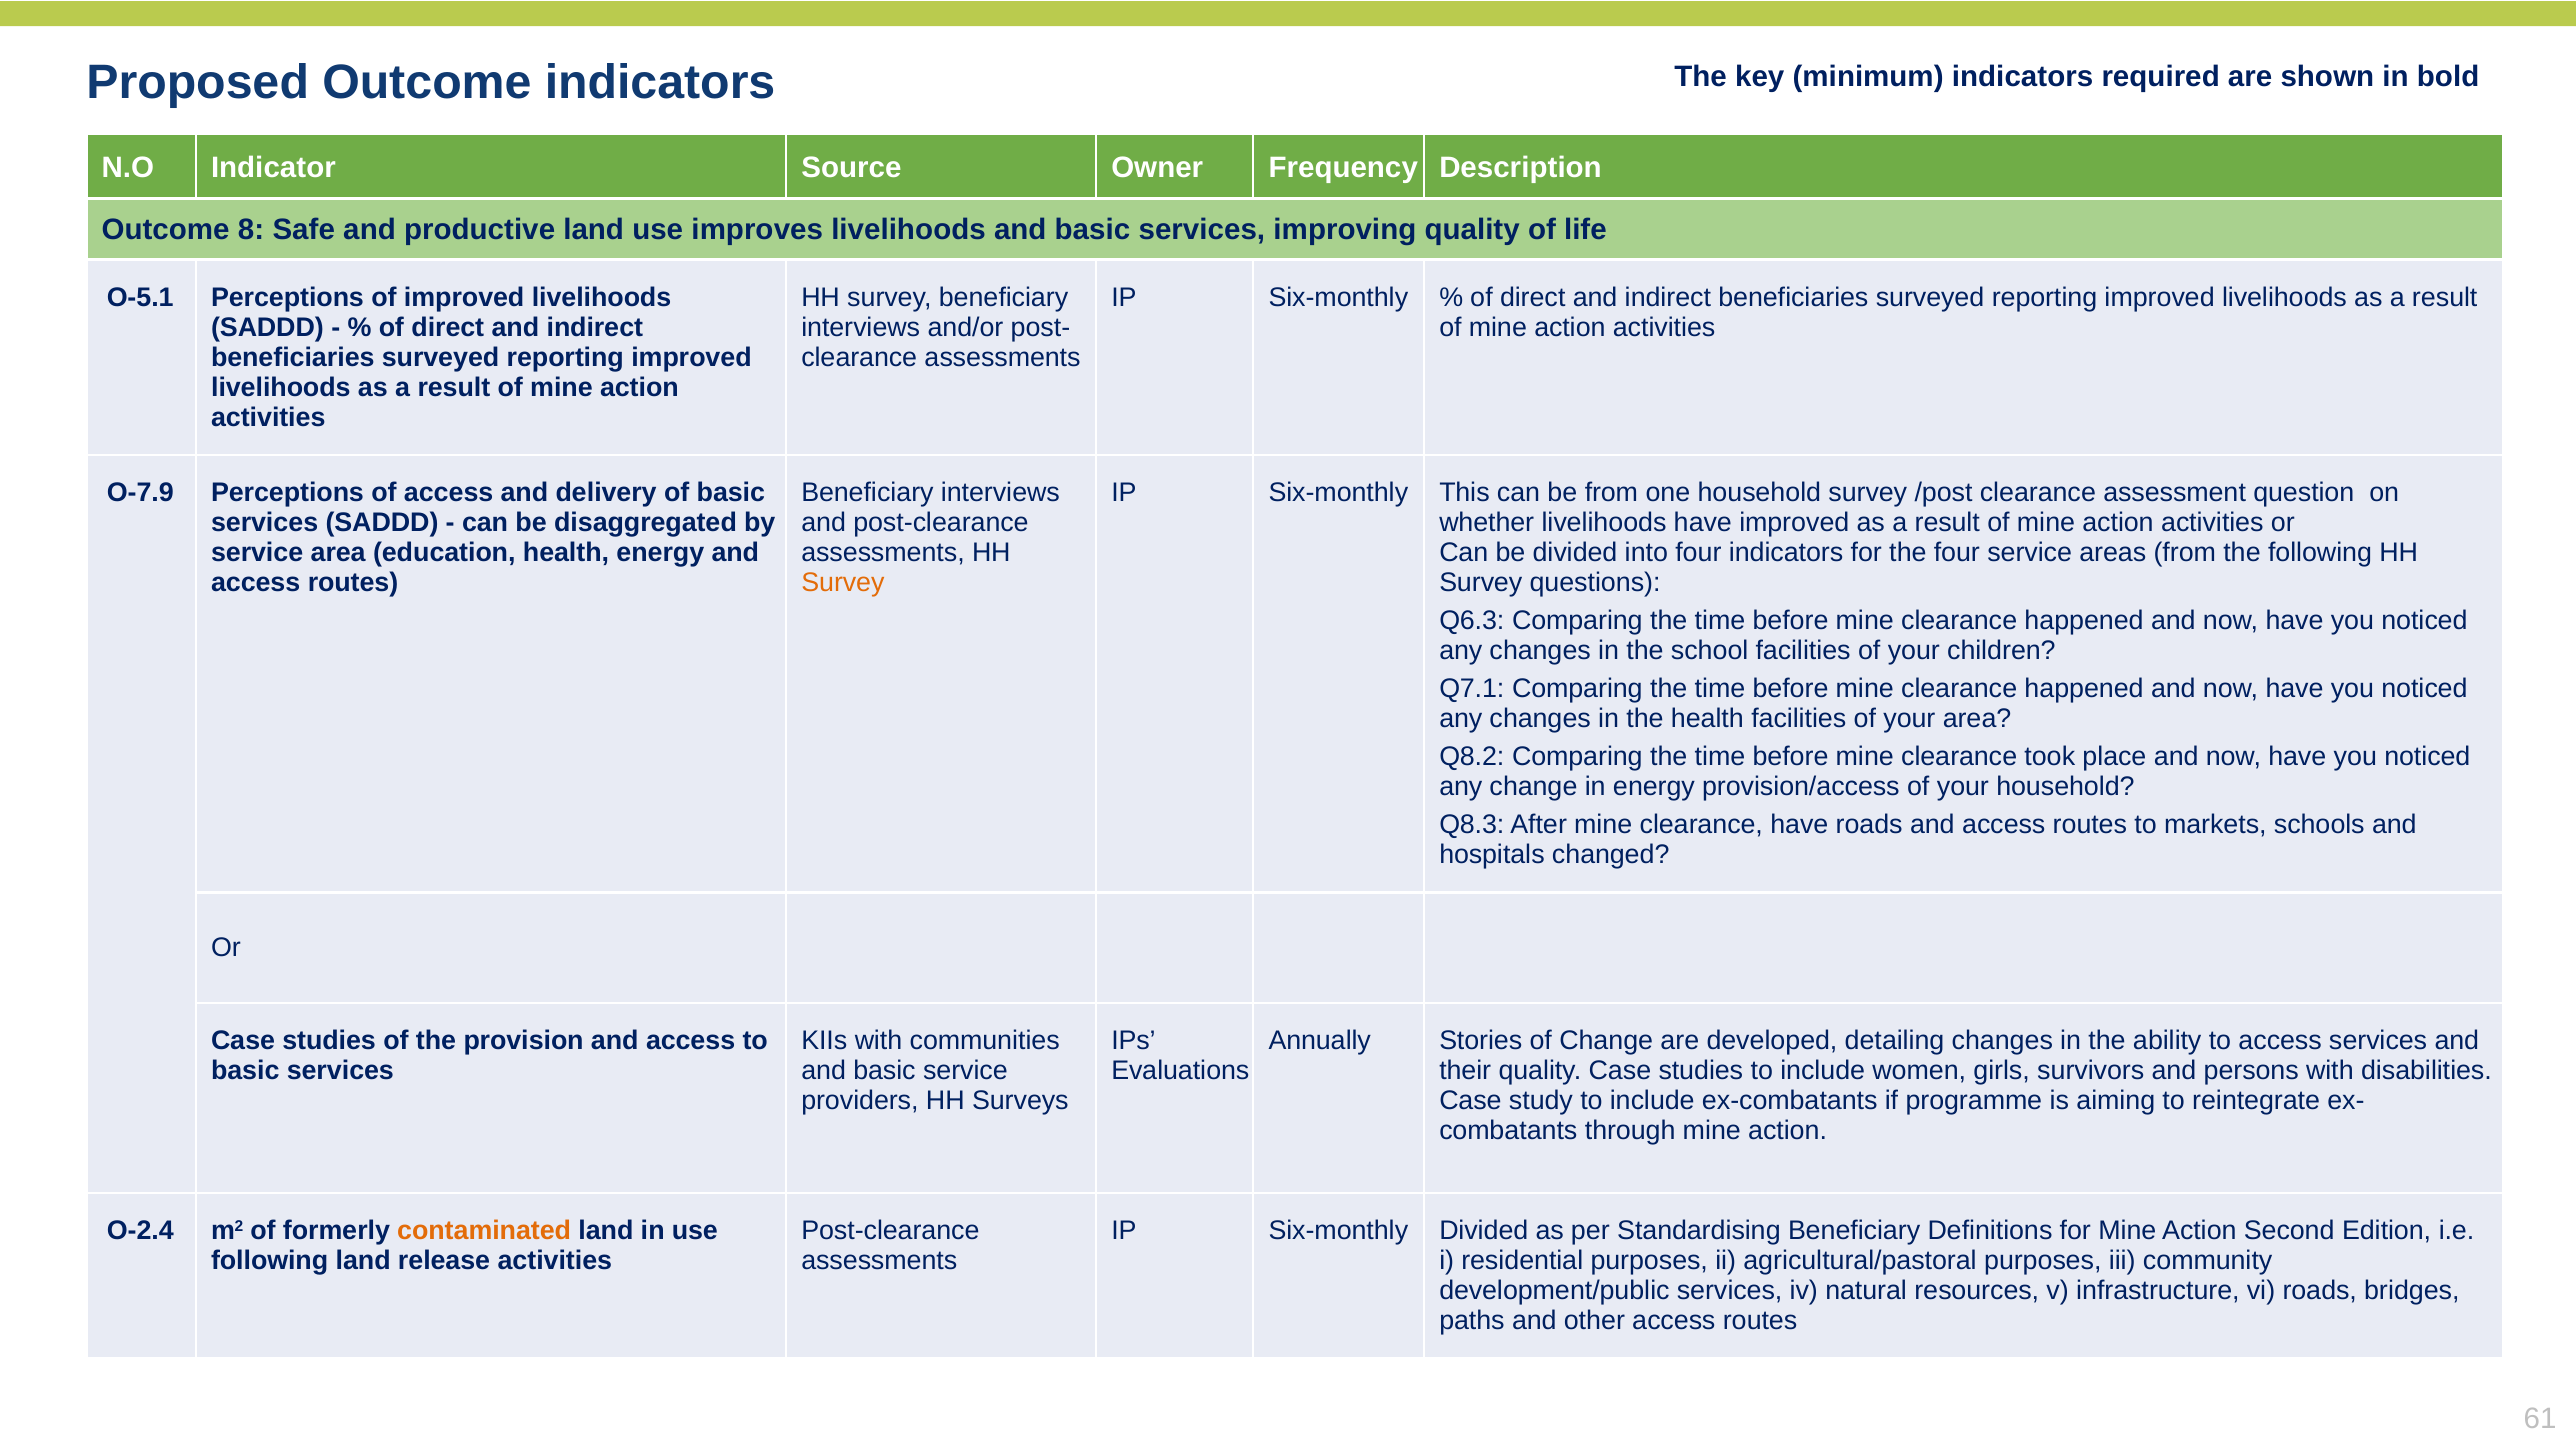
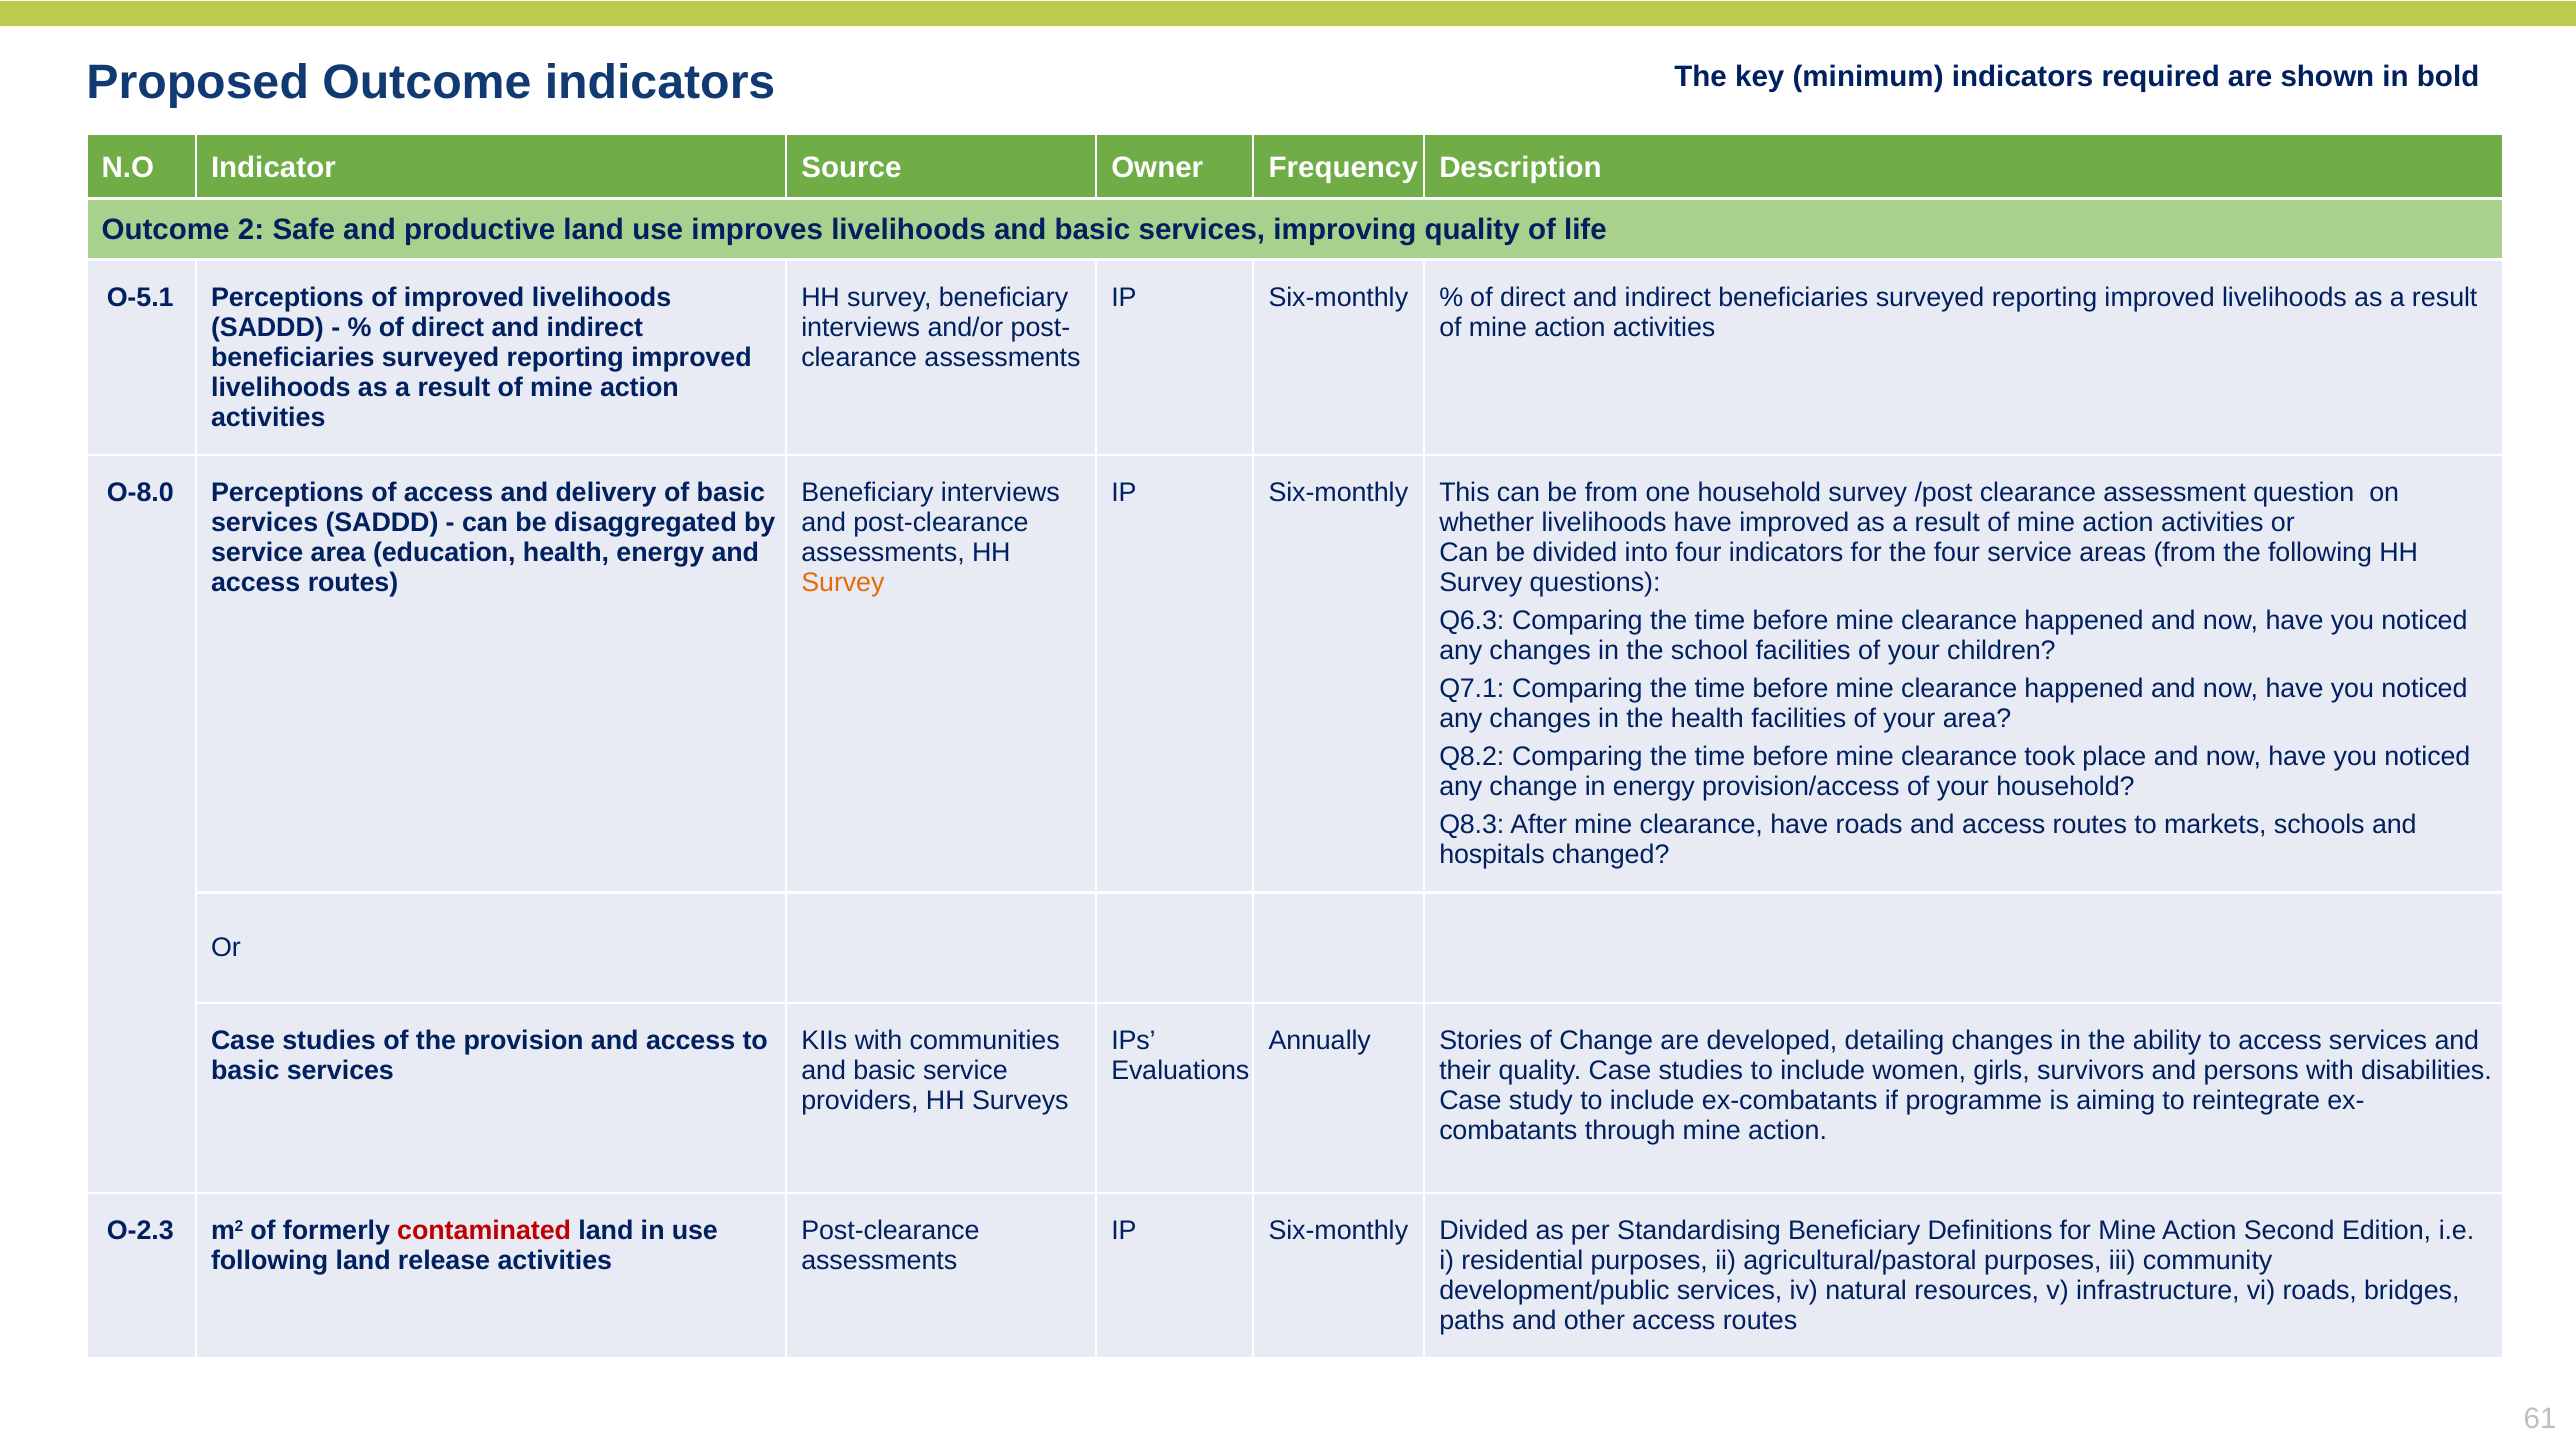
8: 8 -> 2 (251, 230)
O-7.9: O-7.9 -> O-8.0 (140, 493)
O-2.4: O-2.4 -> O-2.3 (140, 1231)
contaminated colour: orange -> red (484, 1231)
